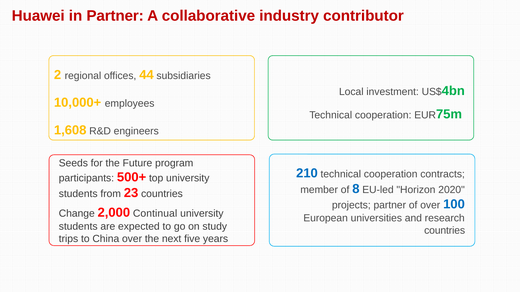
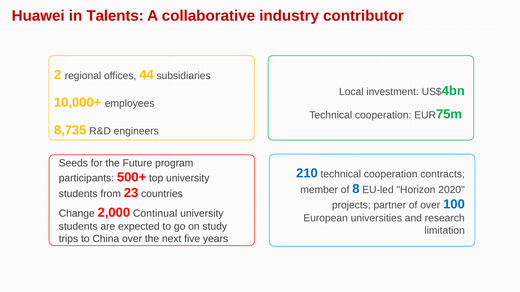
in Partner: Partner -> Talents (115, 16)
1,608: 1,608 -> 8,735 (70, 131)
countries: countries -> limitation (445, 231)
